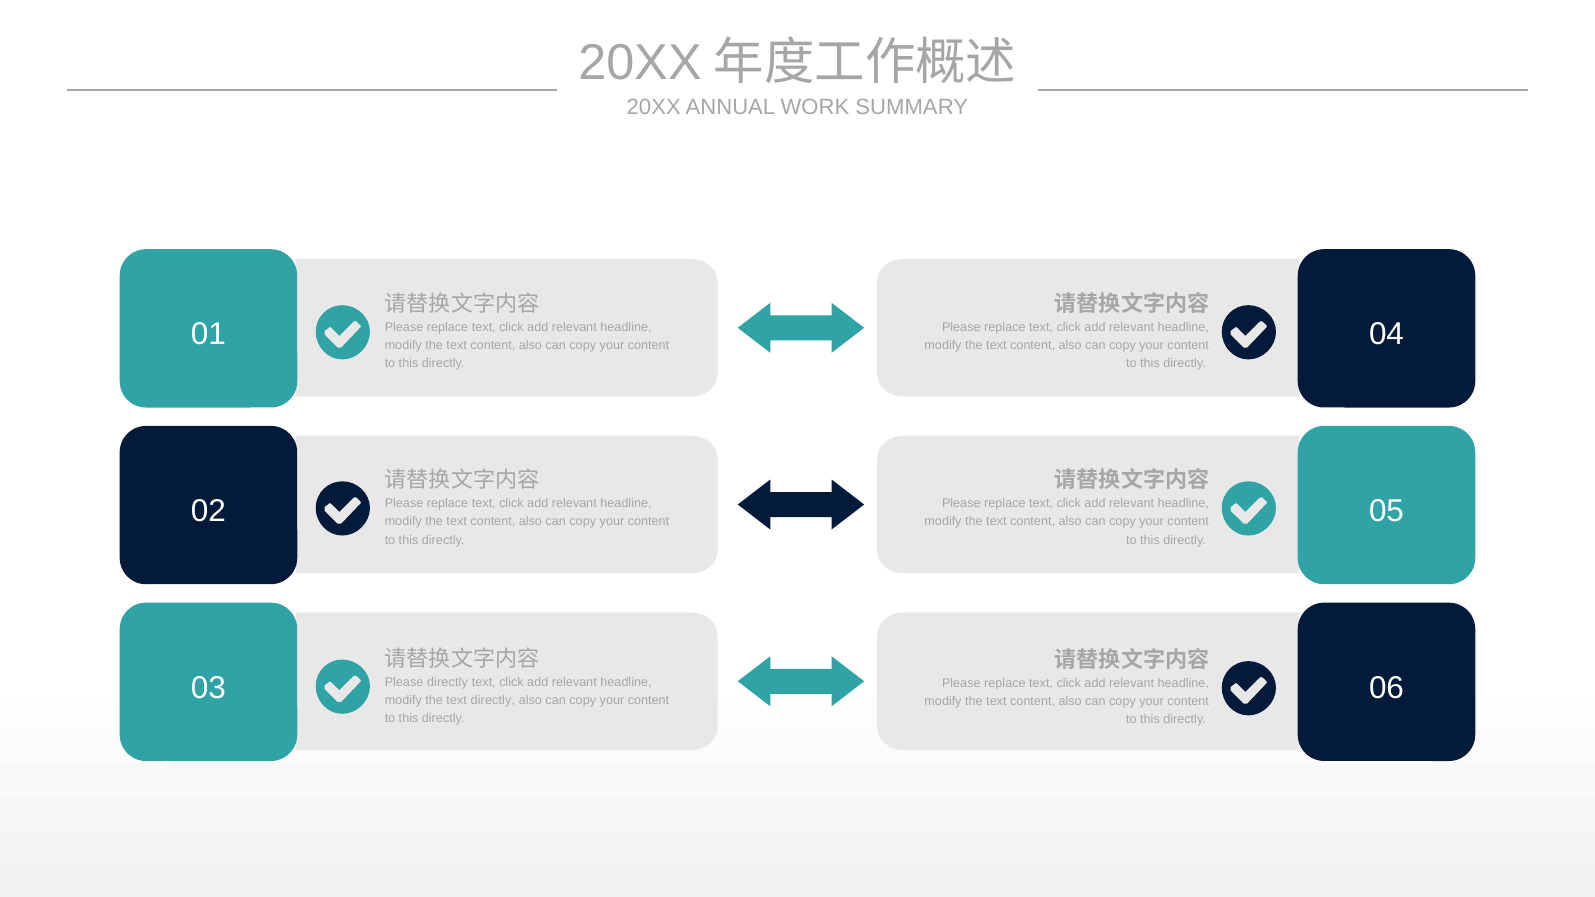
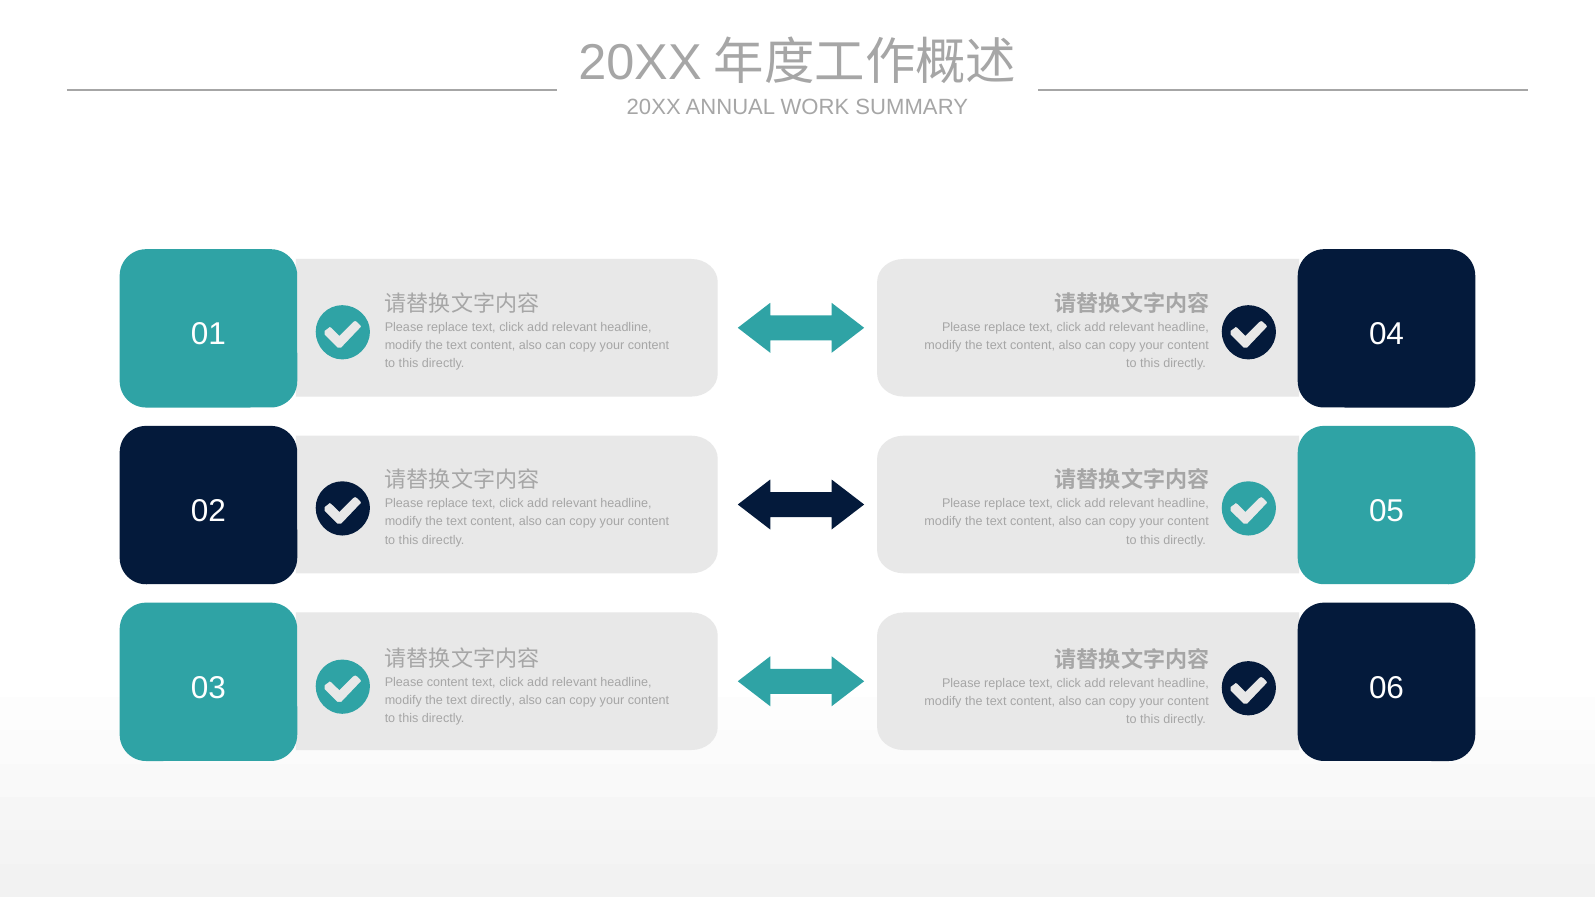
Please directly: directly -> content (448, 682)
